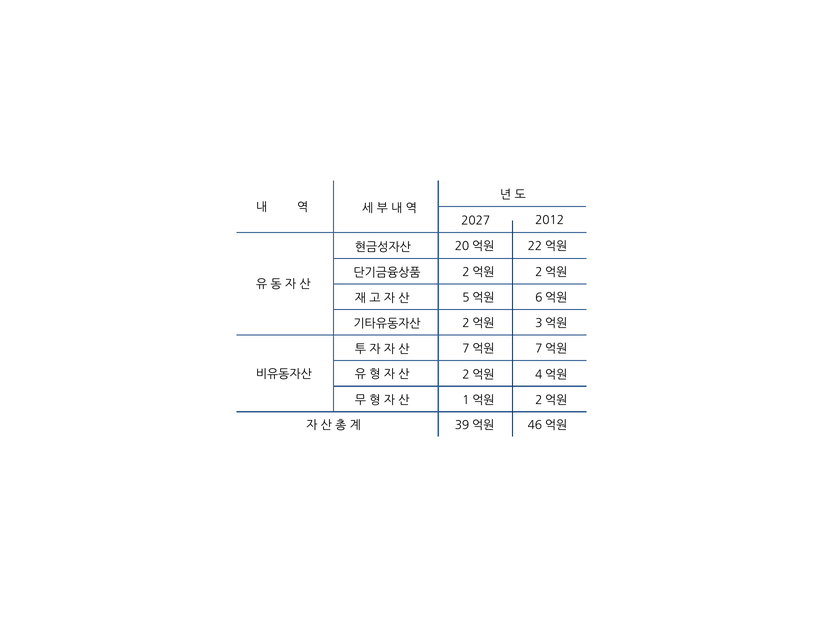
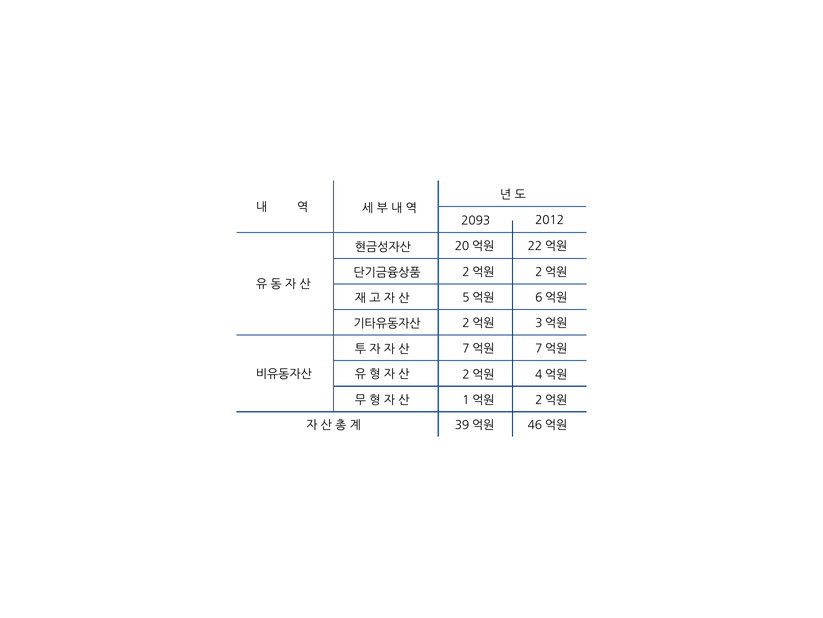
2027: 2027 -> 2093 (476, 220)
